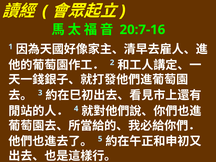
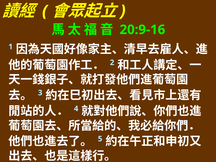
20:7-16: 20:7-16 -> 20:9-16 (142, 30)
